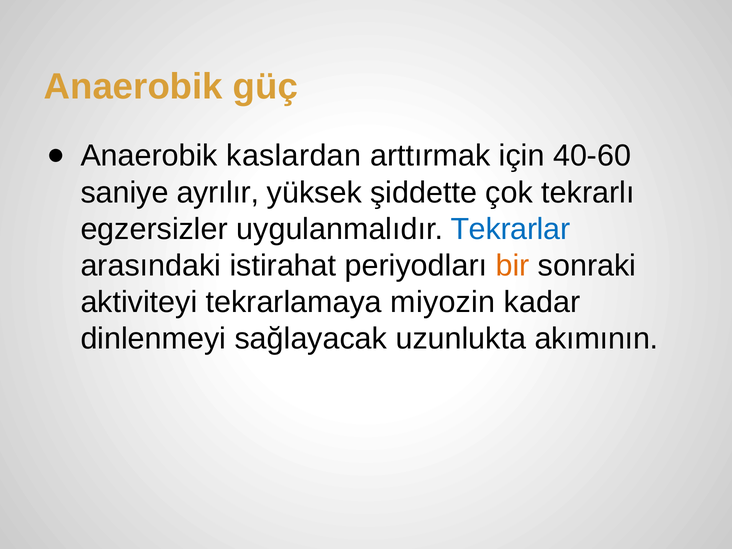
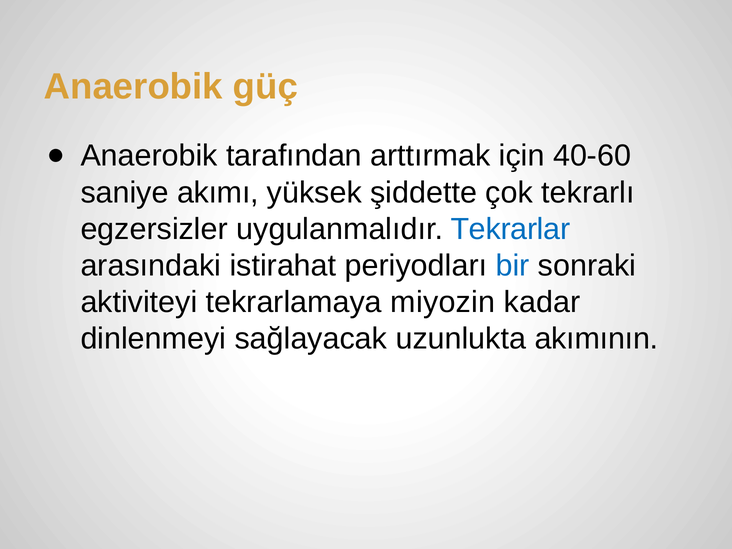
kaslardan: kaslardan -> tarafından (294, 156)
ayrılır: ayrılır -> akımı (218, 192)
bir colour: orange -> blue (513, 266)
